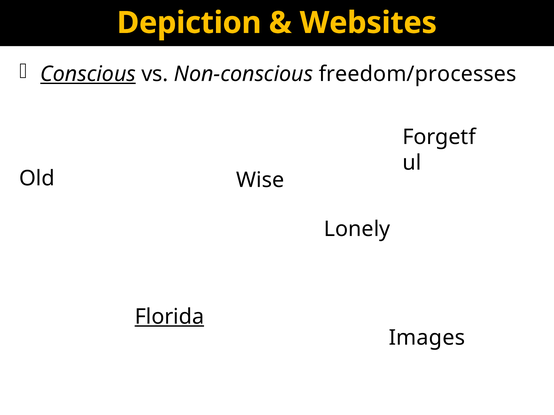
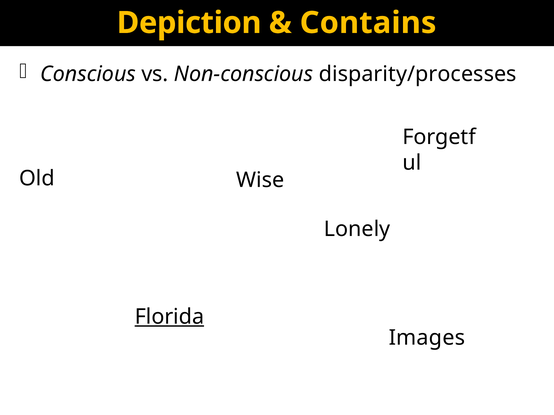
Websites: Websites -> Contains (368, 23)
Conscious underline: present -> none (88, 74)
freedom/processes: freedom/processes -> disparity/processes (418, 74)
